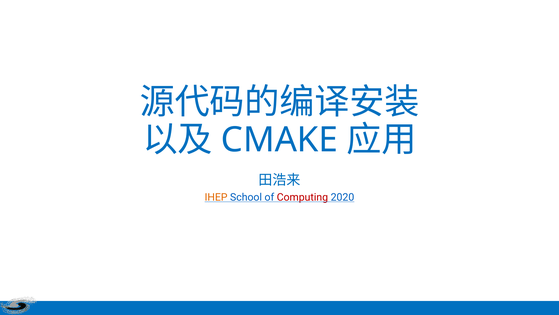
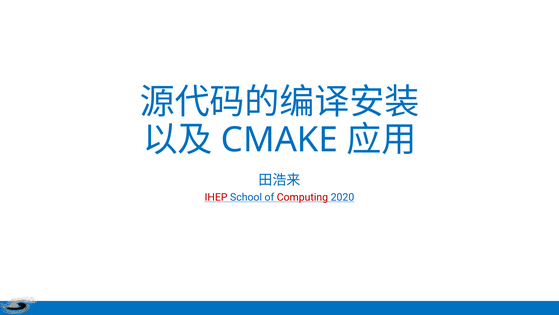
IHEP colour: orange -> red (216, 197)
